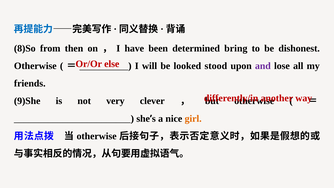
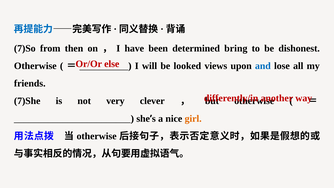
8)So: 8)So -> 7)So (25, 48)
stood: stood -> views (216, 66)
and colour: purple -> blue (263, 66)
9)She: 9)She -> 7)She (27, 101)
